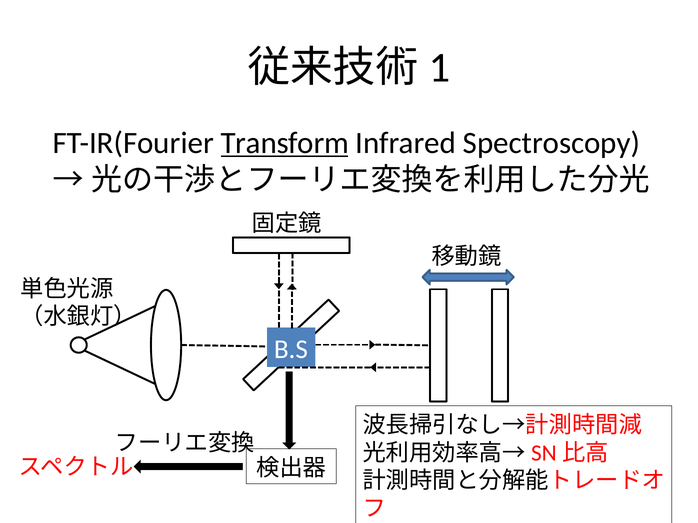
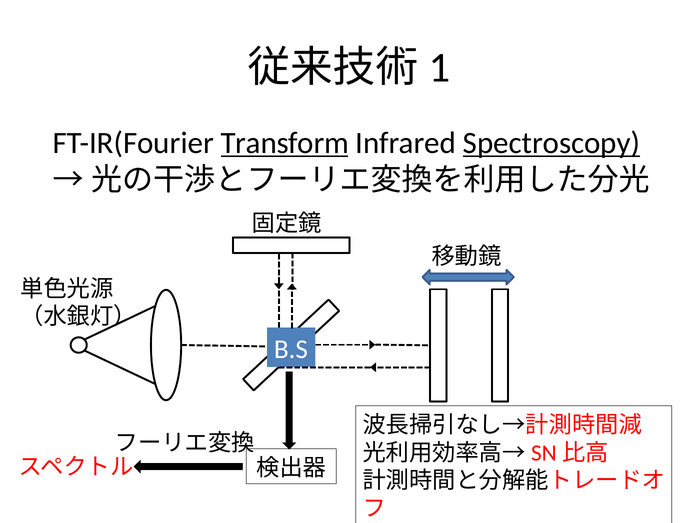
Spectroscopy underline: none -> present (551, 143)
